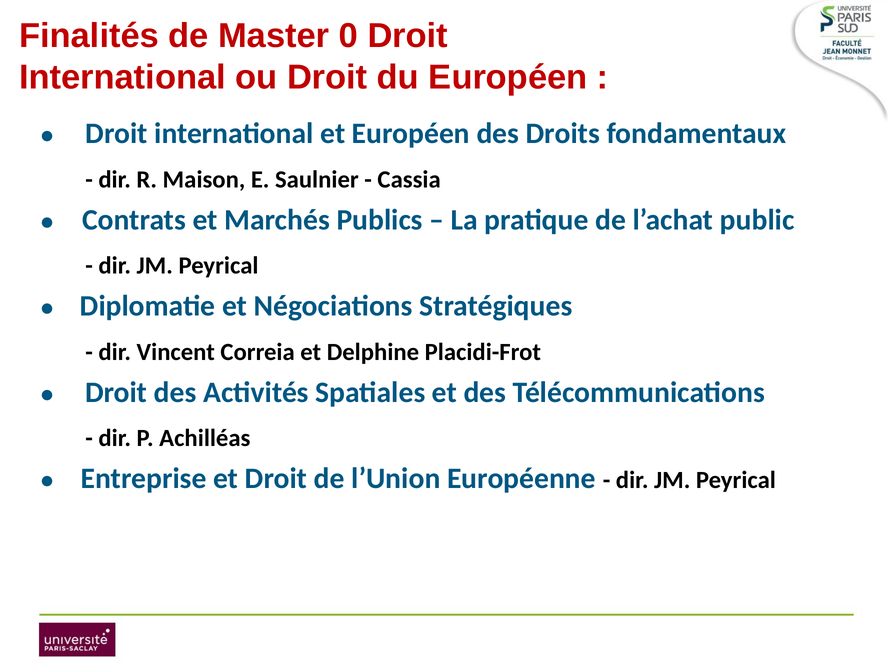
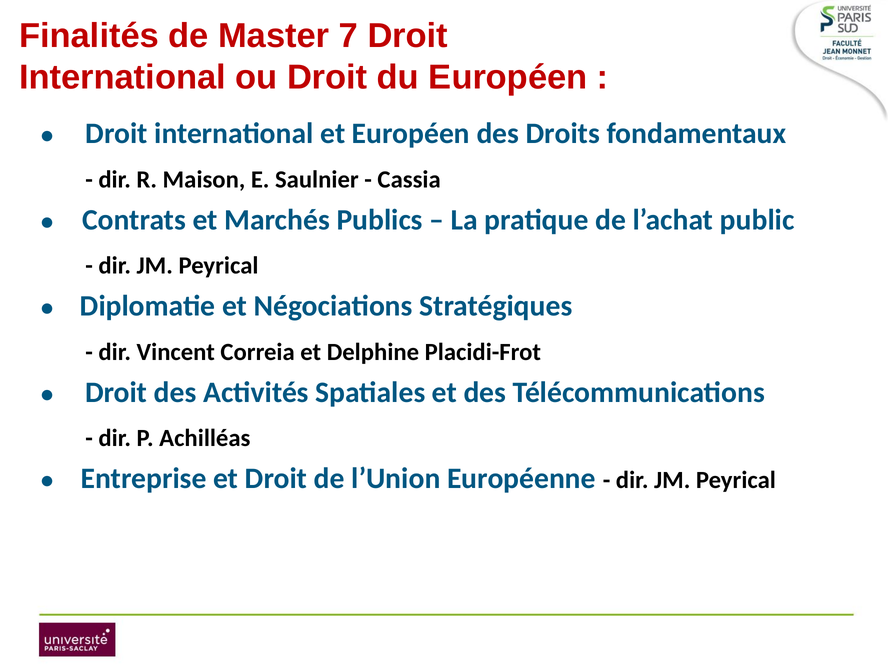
0: 0 -> 7 (348, 36)
